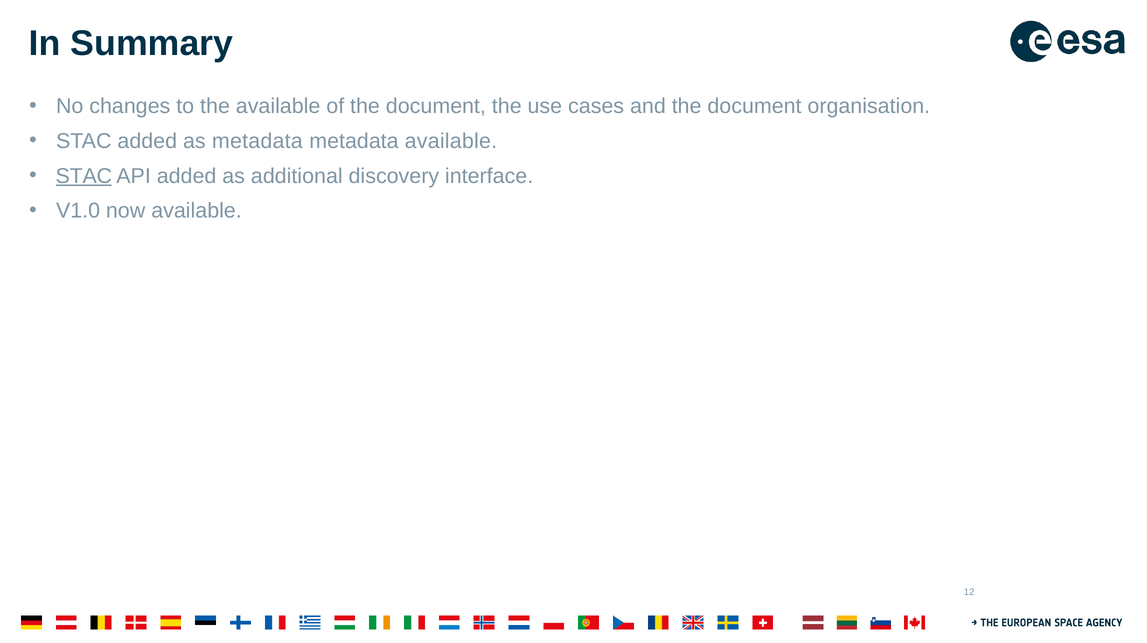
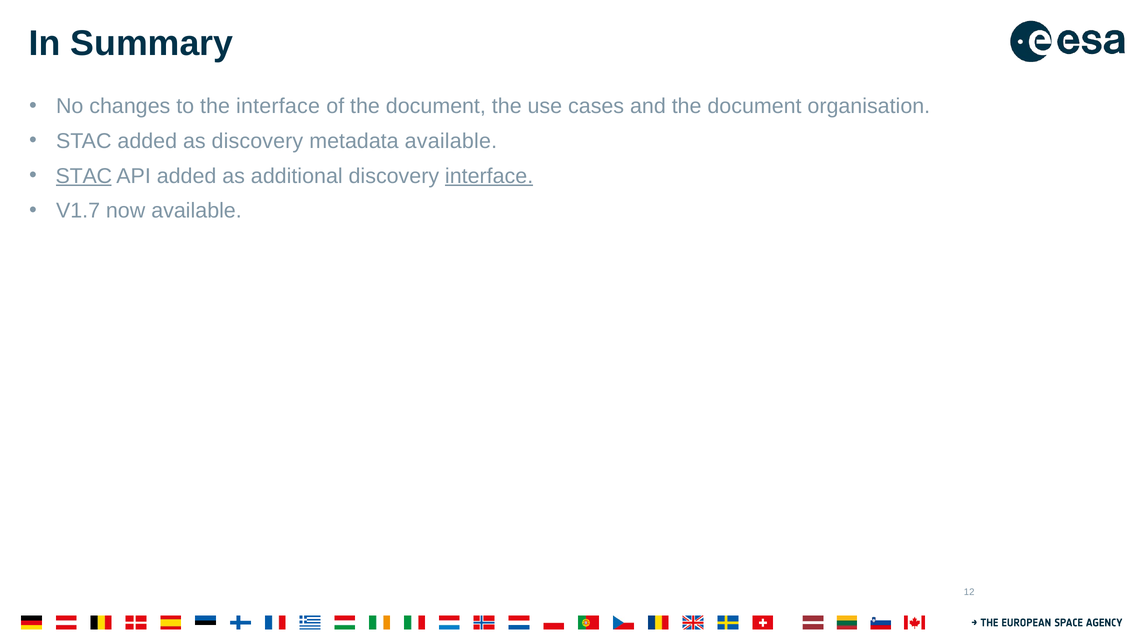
the available: available -> interface (278, 106)
as metadata: metadata -> discovery (257, 141)
interface underline: none -> present (489, 176)
V1.0: V1.0 -> V1.7 (78, 211)
